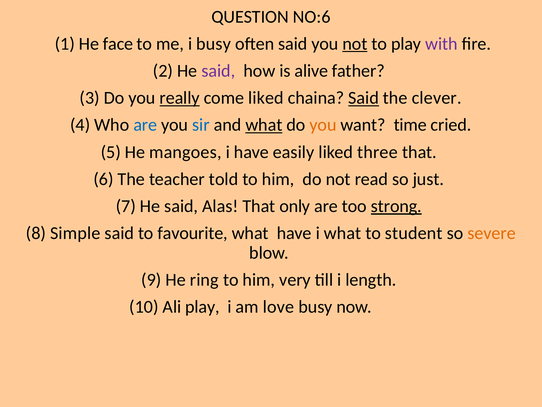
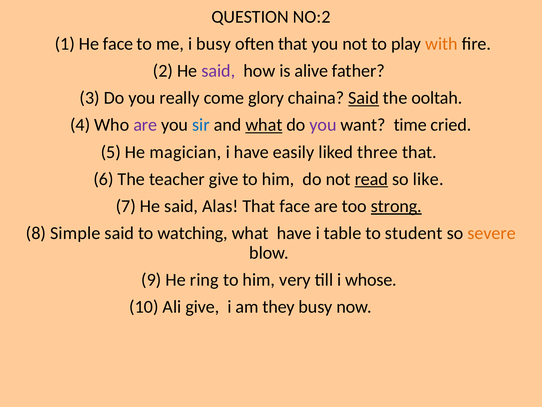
NO:6: NO:6 -> NO:2 (312, 17)
often said: said -> that (293, 44)
not underline: present -> none (355, 44)
with colour: purple -> orange (442, 44)
really underline: present -> none (180, 98)
come liked: liked -> glory (266, 98)
clever: clever -> ooltah (437, 98)
are colour: blue -> purple (145, 125)
you colour: orange -> purple (323, 125)
mangoes: mangoes -> magician (185, 152)
teacher told: told -> give (224, 179)
read underline: none -> present (371, 179)
just: just -> like (428, 179)
That only: only -> face (295, 206)
favourite: favourite -> watching (193, 233)
i what: what -> table (343, 233)
length: length -> whose (371, 280)
Ali play: play -> give (202, 307)
love: love -> they (279, 307)
